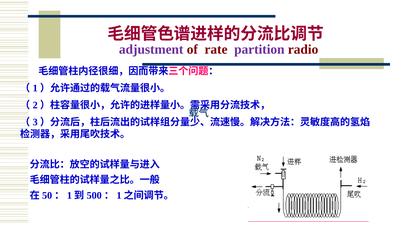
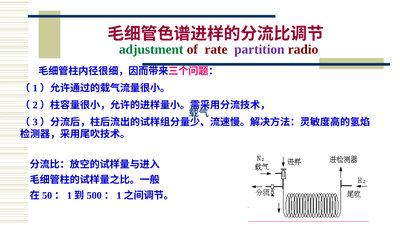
adjustment colour: purple -> green (151, 49)
